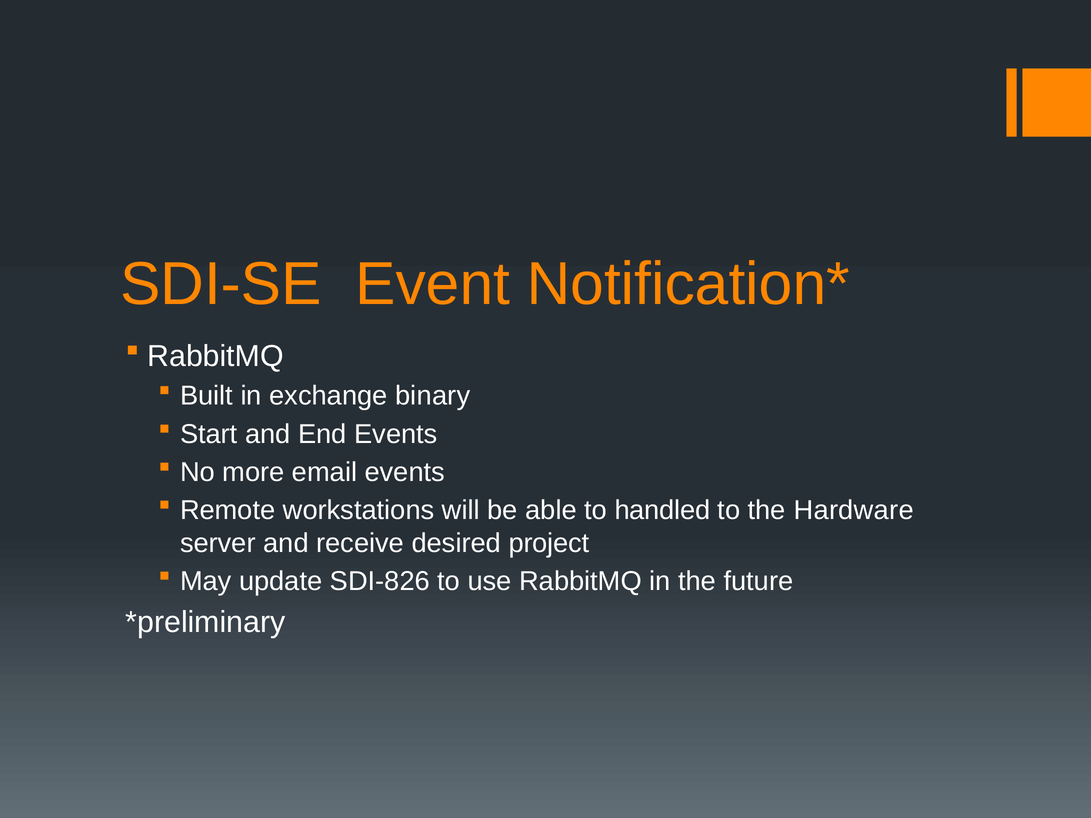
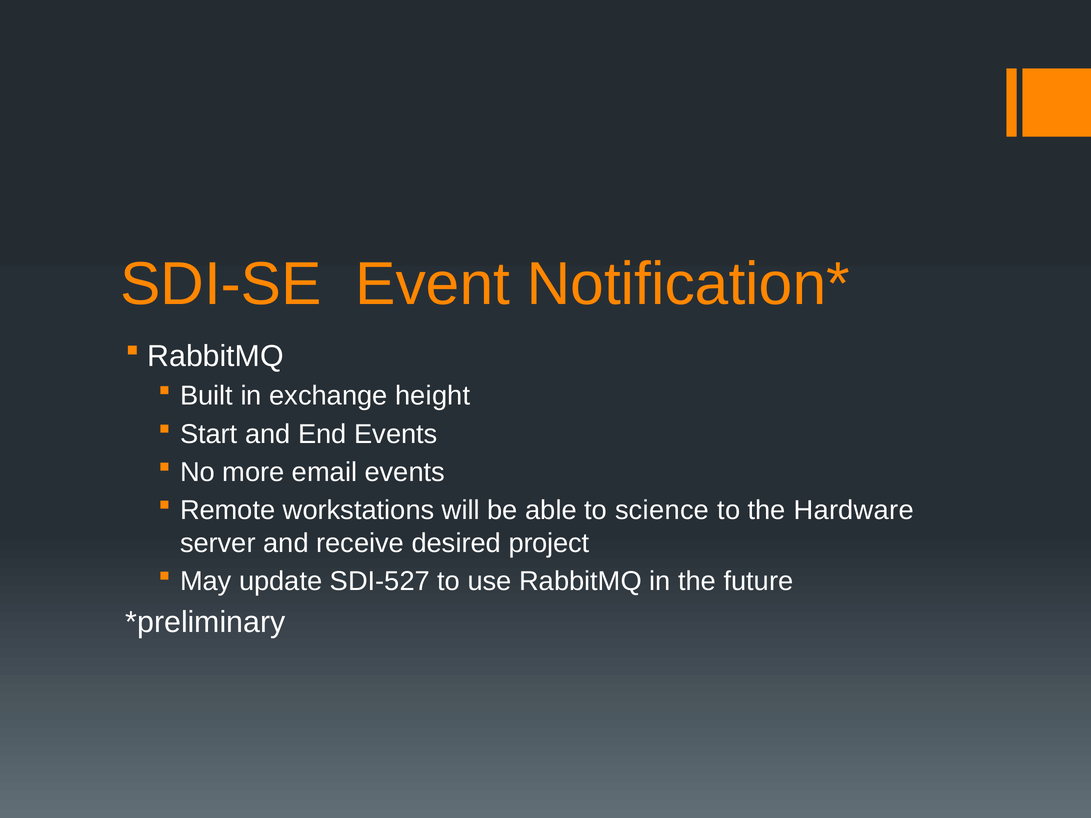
binary: binary -> height (433, 396)
handled: handled -> science (662, 511)
SDI-826: SDI-826 -> SDI-527 (380, 582)
